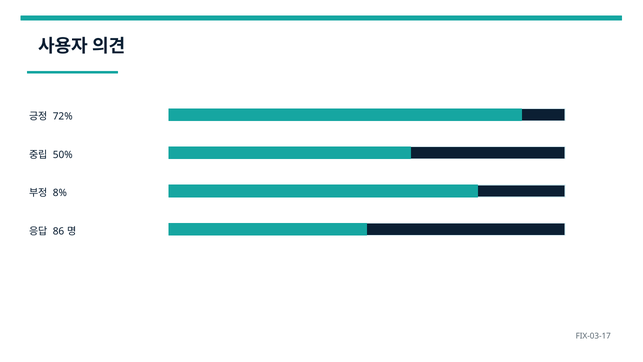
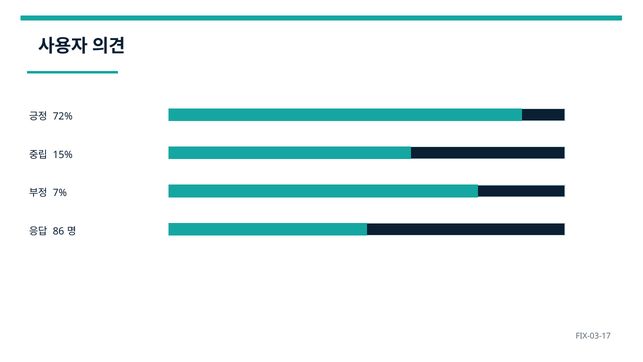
50%: 50% -> 15% (63, 155)
8%: 8% -> 7% (60, 193)
